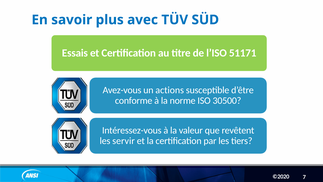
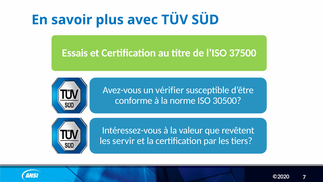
51171: 51171 -> 37500 (243, 53)
actions: actions -> vérifier (170, 90)
